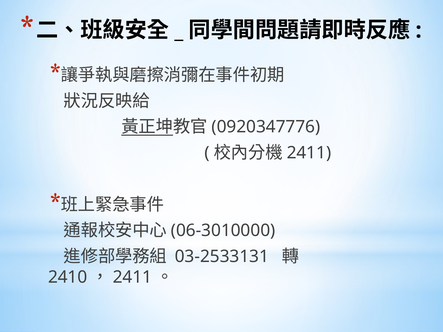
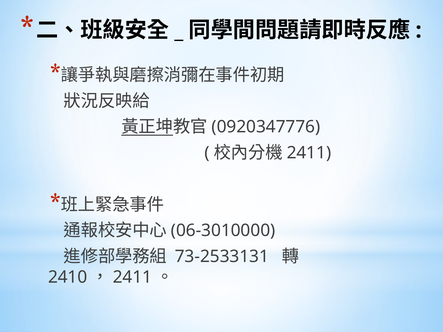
03-2533131: 03-2533131 -> 73-2533131 (222, 257)
